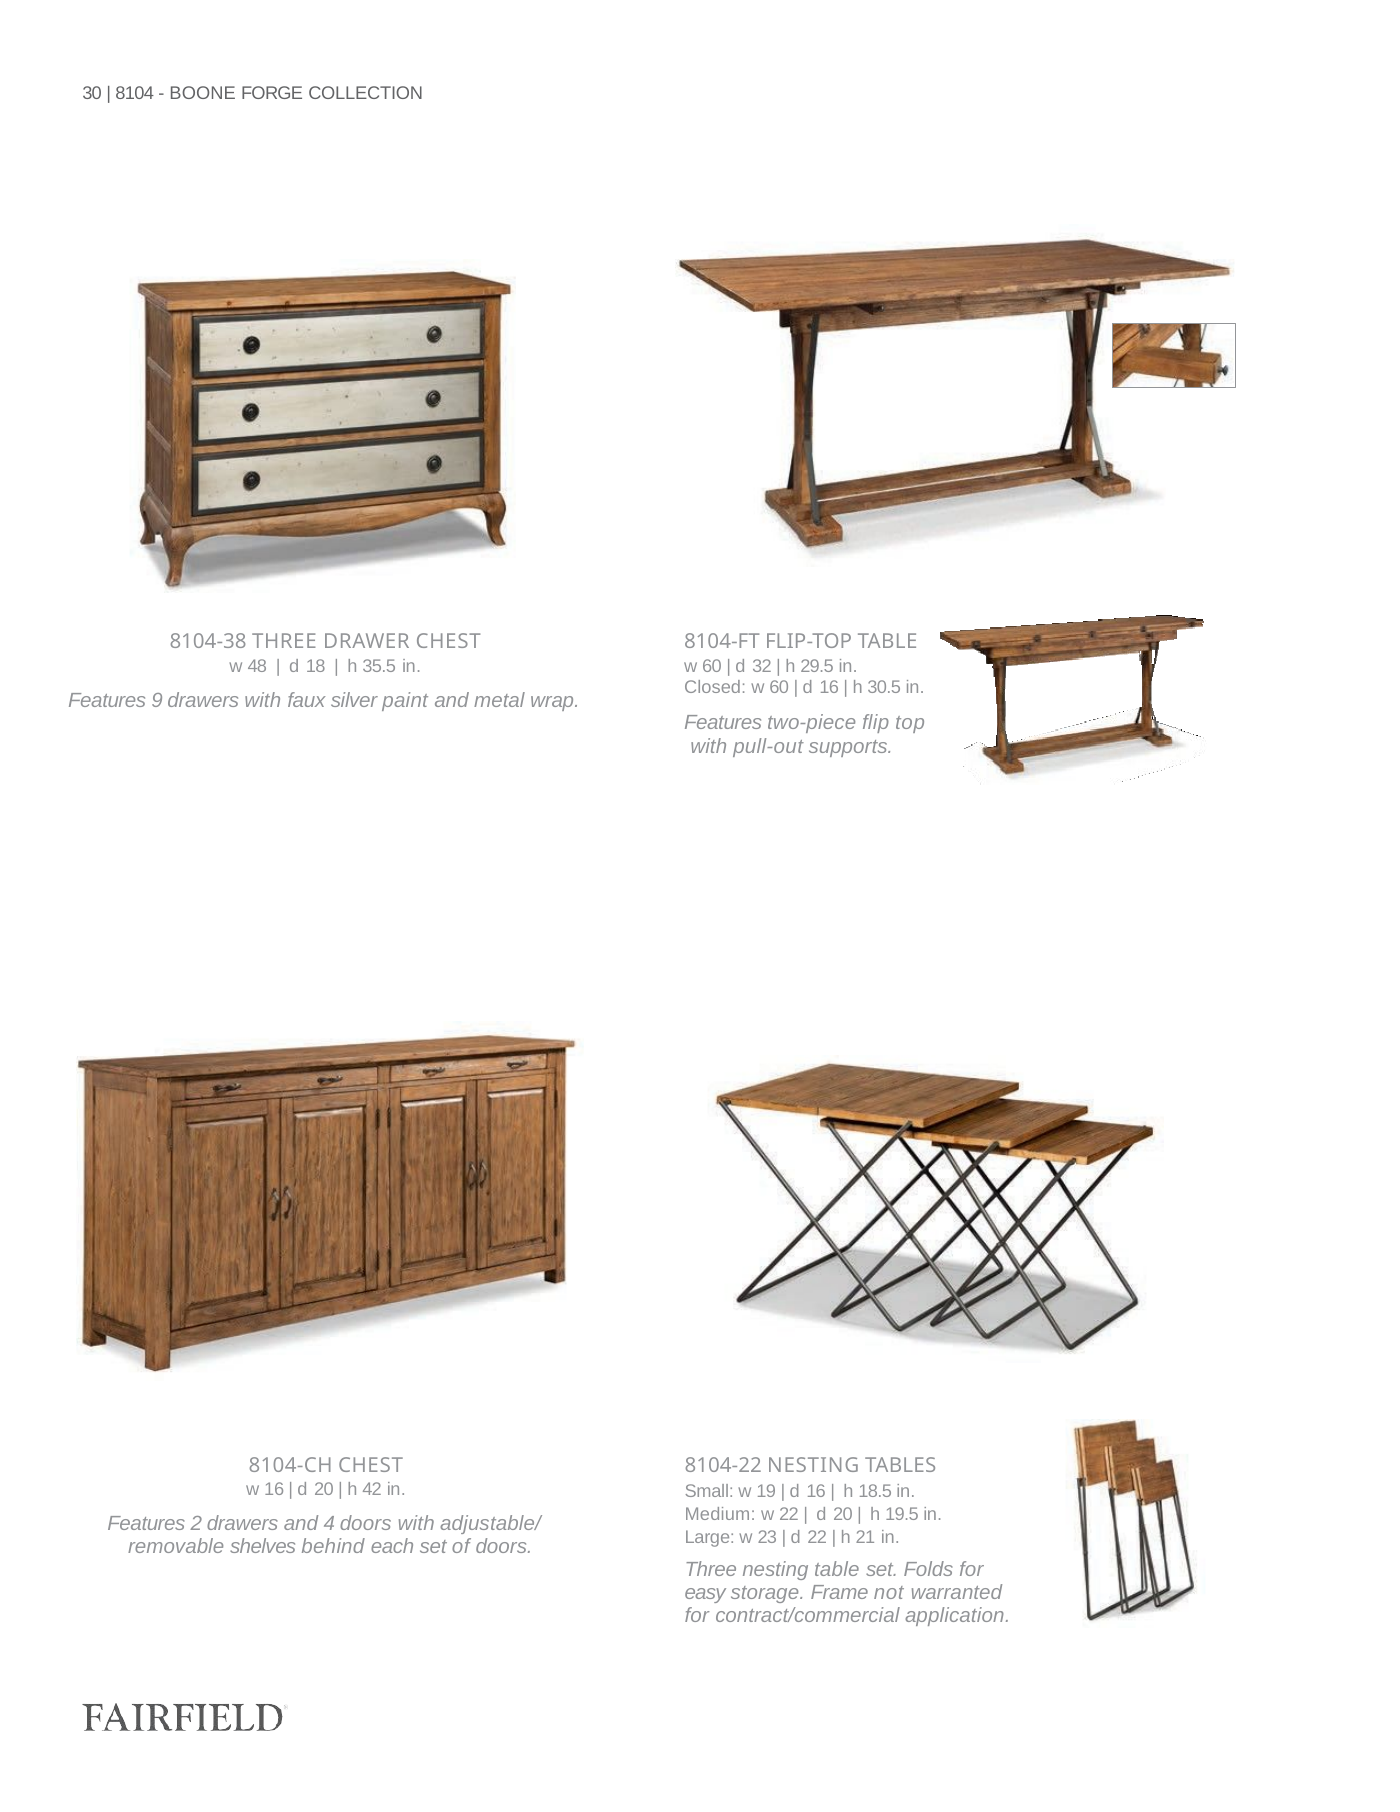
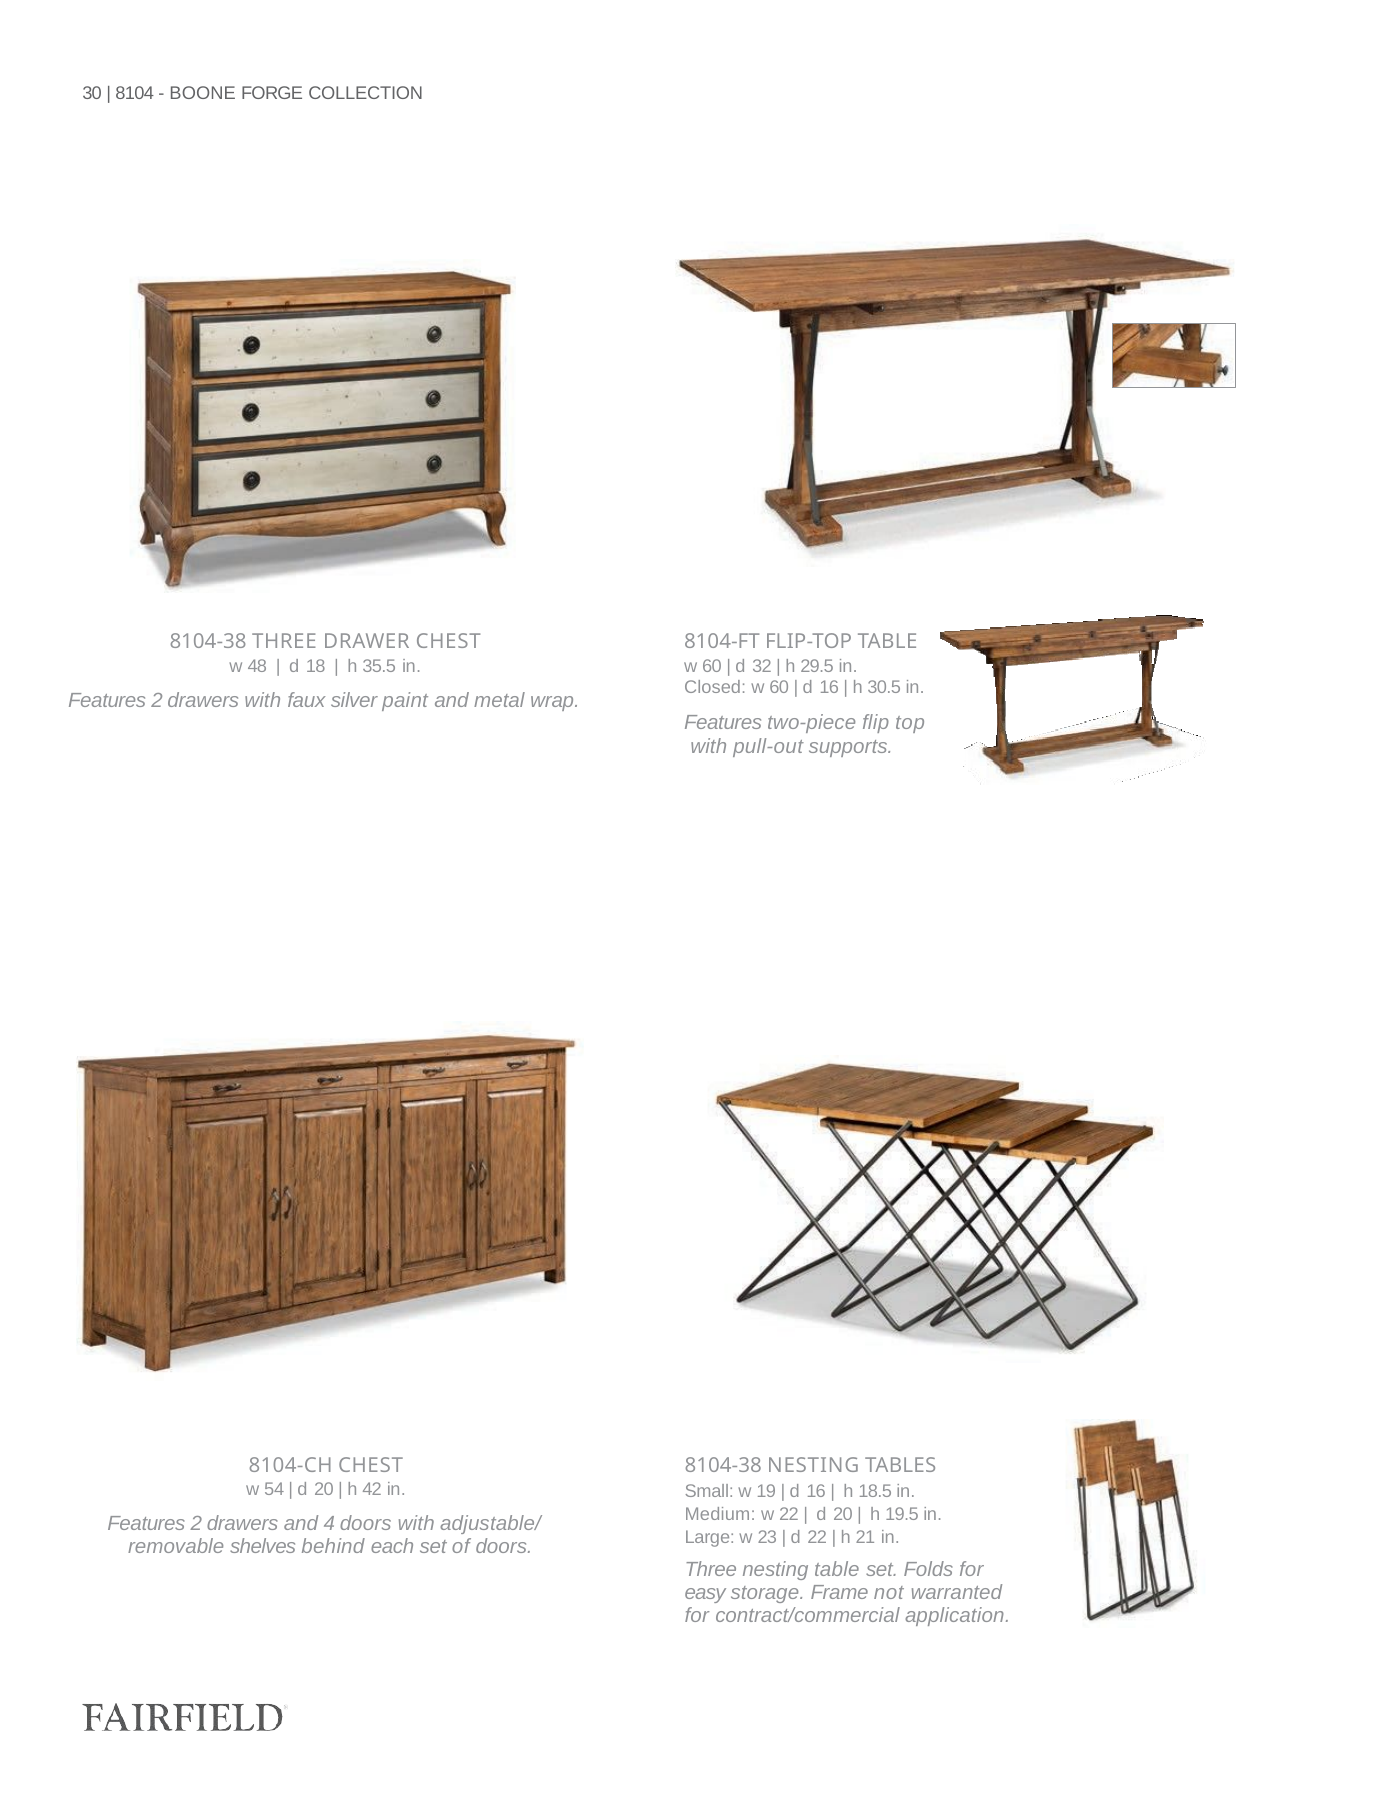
9: 9 -> 2 (157, 700)
8104-22: 8104-22 -> 8104-38 (723, 1465)
w 16: 16 -> 54 (274, 1489)
